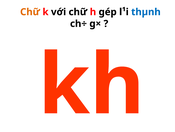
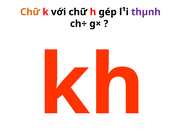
thµnh colour: blue -> purple (146, 12)
